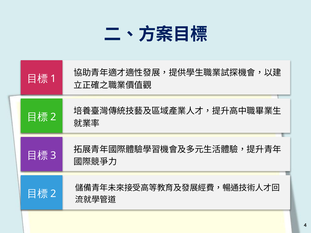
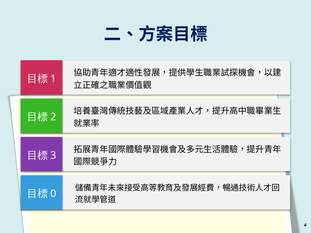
2: 2 -> 0 (53, 194)
